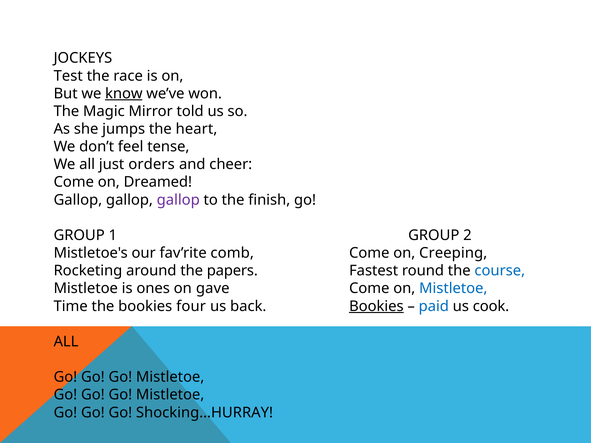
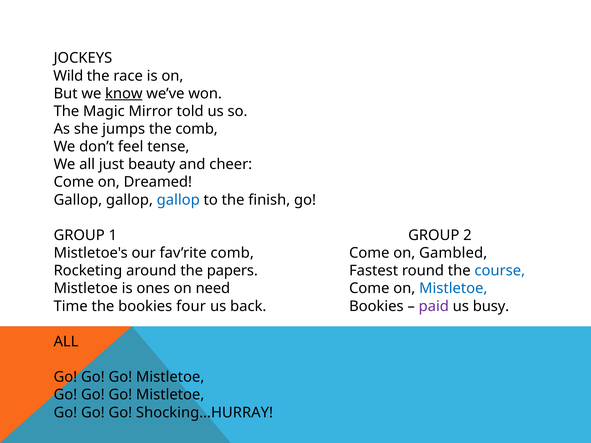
Test: Test -> Wild (68, 76)
the heart: heart -> comb (197, 129)
orders: orders -> beauty (152, 164)
gallop colour: purple -> blue (178, 200)
Creeping: Creeping -> Gambled (453, 253)
gave: gave -> need (213, 289)
Bookies underline: present -> none (376, 306)
paid colour: blue -> purple (434, 306)
cook: cook -> busy (491, 306)
